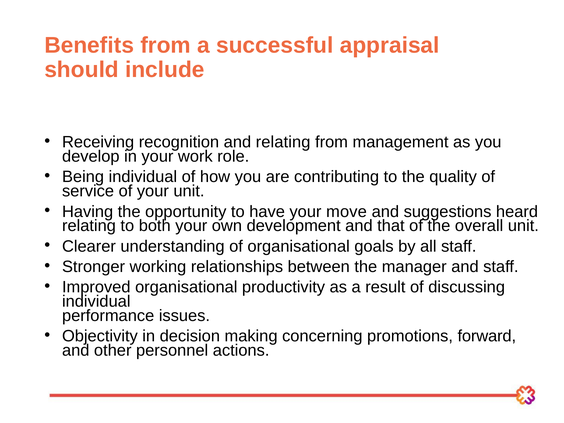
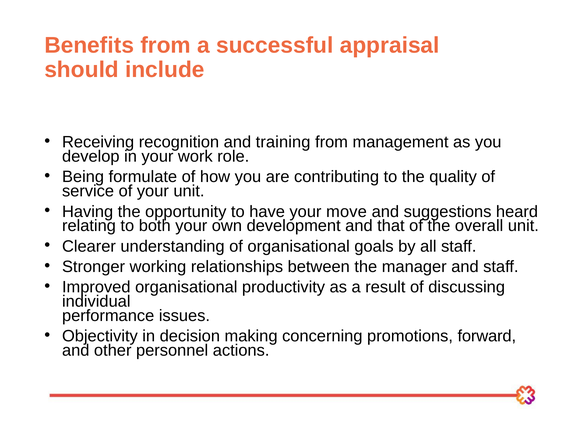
and relating: relating -> training (283, 142)
Being individual: individual -> formulate (143, 177)
